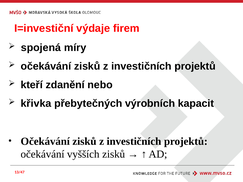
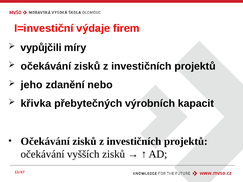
spojená: spojená -> vypůjčili (41, 48)
kteří: kteří -> jeho (32, 85)
